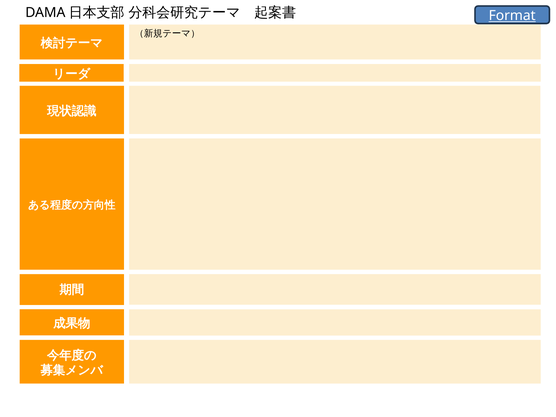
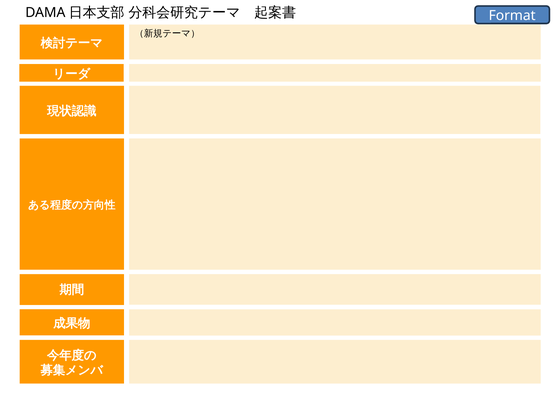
Format underline: present -> none (512, 16)
